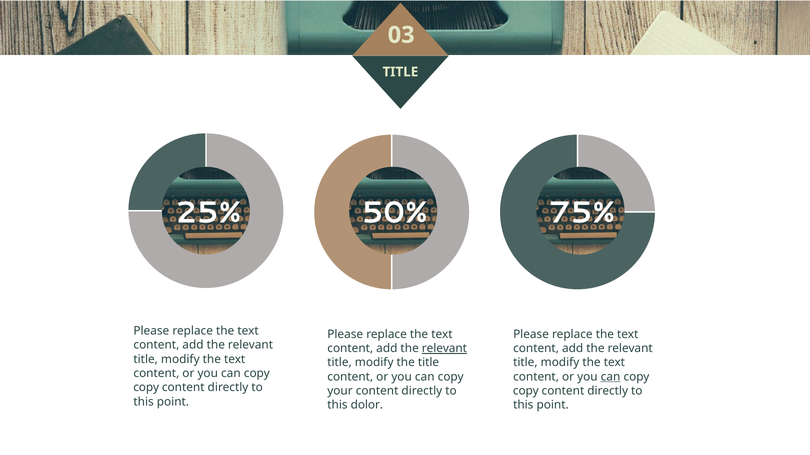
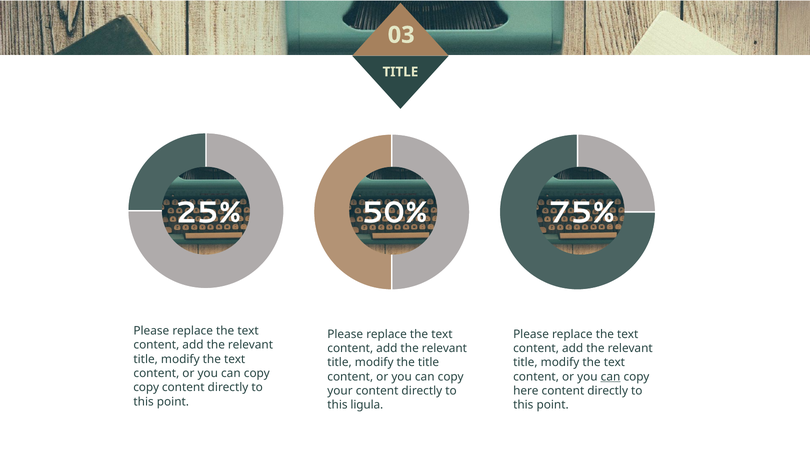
relevant underline: present -> none (444, 349)
copy: copy -> here (526, 391)
dolor: dolor -> ligula (367, 406)
